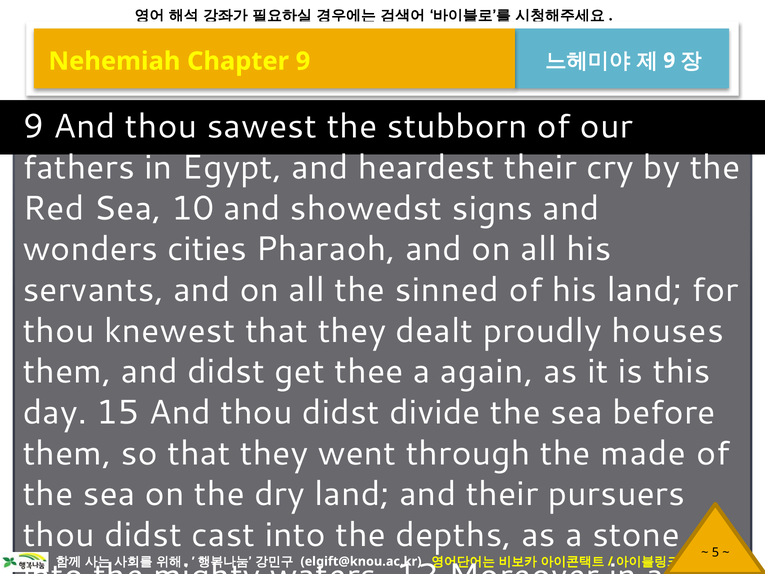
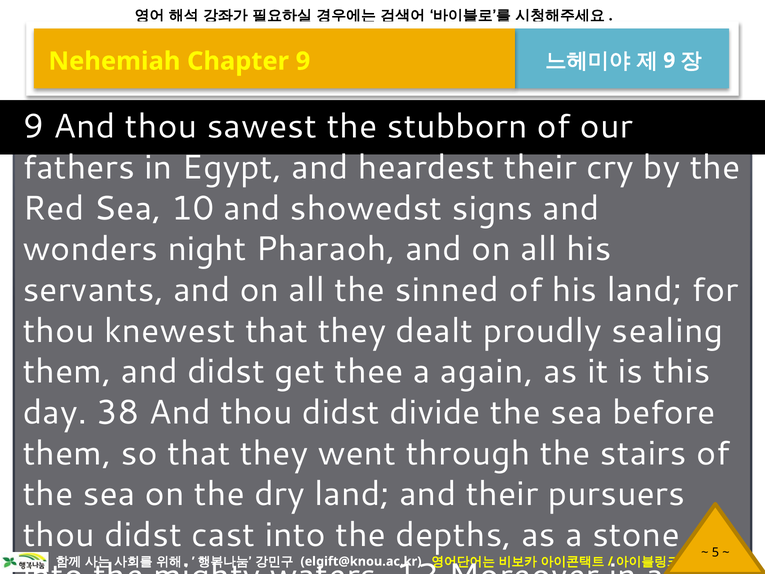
cities: cities -> night (207, 249)
houses: houses -> sealing (667, 331)
15: 15 -> 38 (118, 412)
made: made -> stairs (643, 453)
